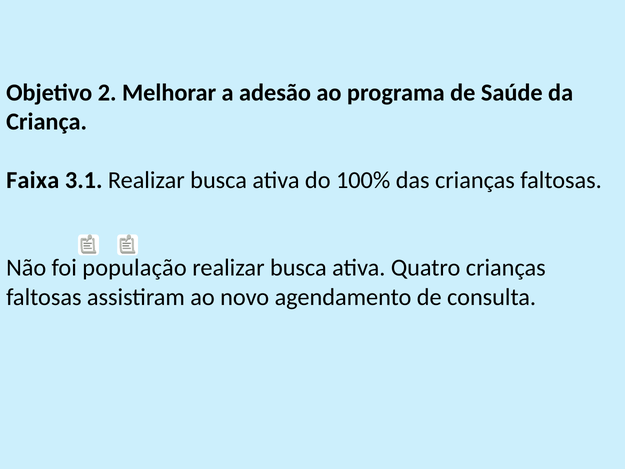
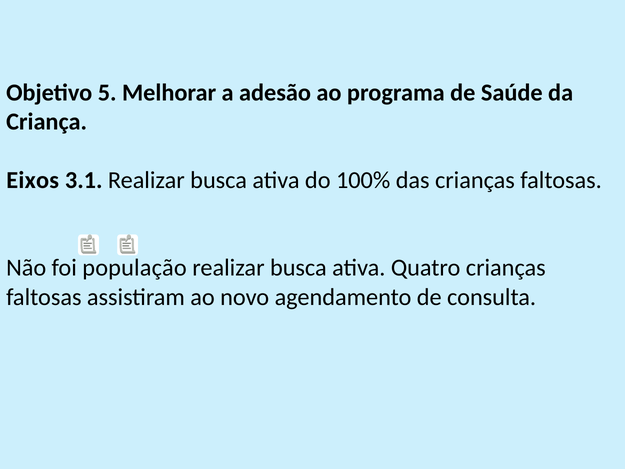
2: 2 -> 5 (107, 93)
Faixa: Faixa -> Eixos (33, 180)
